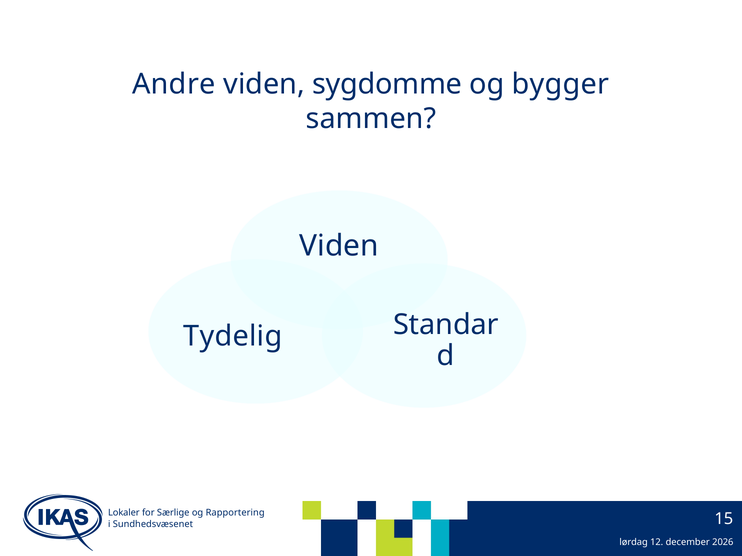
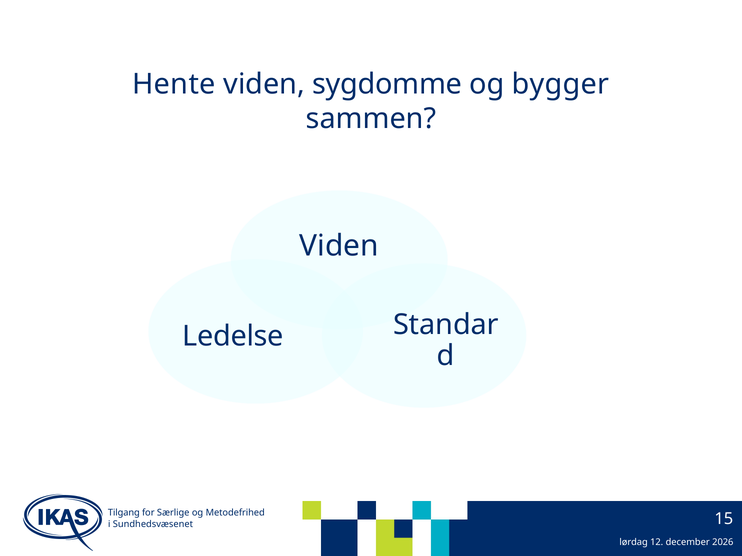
Andre: Andre -> Hente (174, 84)
Tydelig: Tydelig -> Ledelse (233, 336)
Lokaler: Lokaler -> Tilgang (124, 513)
Rapportering: Rapportering -> Metodefrihed (235, 513)
